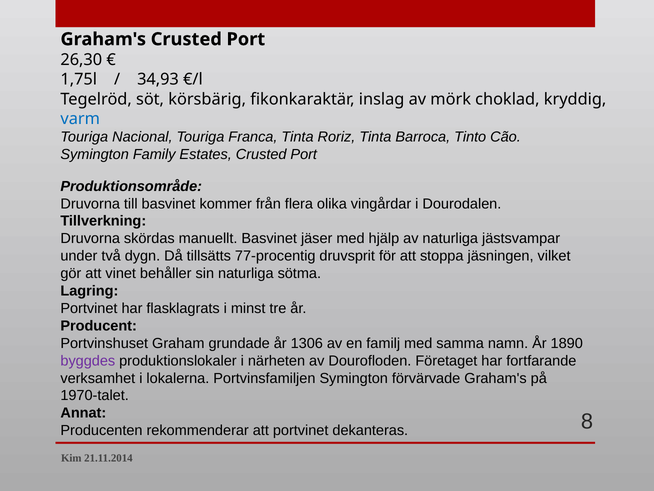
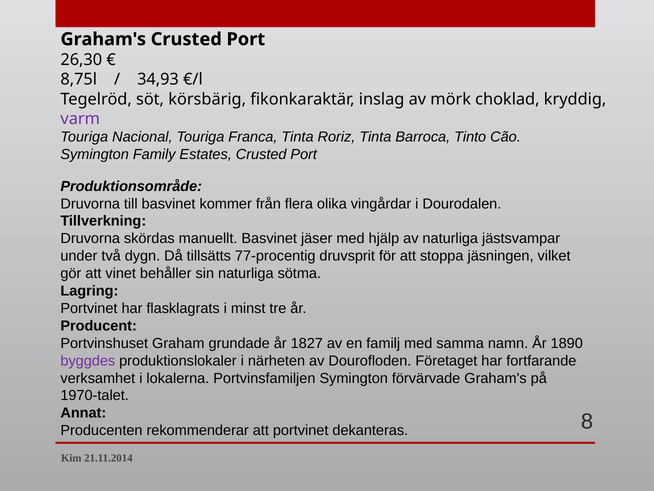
1,75l: 1,75l -> 8,75l (79, 79)
varm colour: blue -> purple (80, 119)
1306: 1306 -> 1827 (307, 343)
